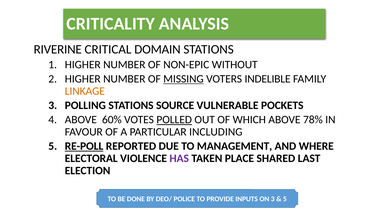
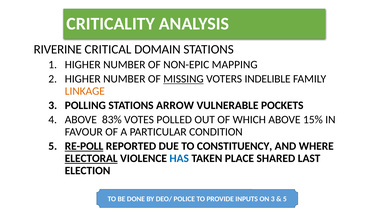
WITHOUT: WITHOUT -> MAPPING (235, 65)
SOURCE: SOURCE -> ARROW (175, 106)
60%: 60% -> 83% (112, 120)
POLLED underline: present -> none (174, 120)
78%: 78% -> 15% (313, 120)
INCLUDING: INCLUDING -> CONDITION (216, 132)
MANAGEMENT: MANAGEMENT -> CONSTITUENCY (235, 146)
ELECTORAL underline: none -> present (91, 159)
HAS colour: purple -> blue (179, 159)
